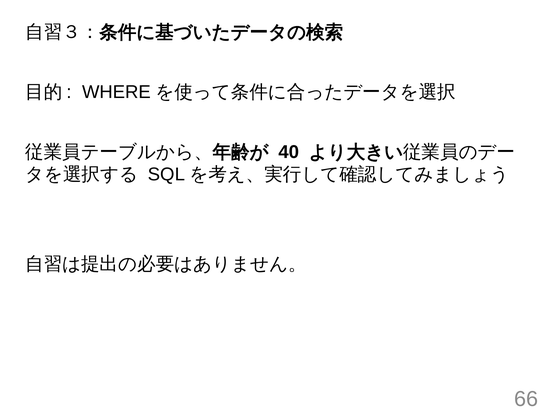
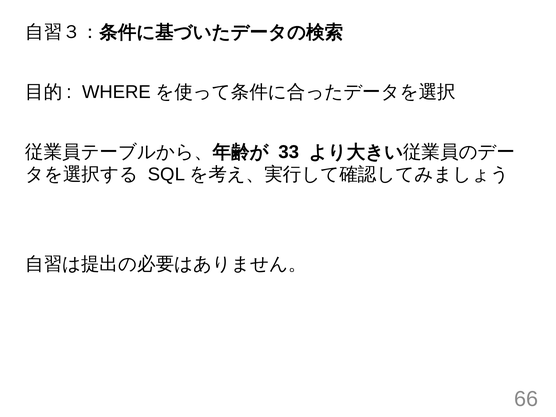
40: 40 -> 33 (289, 152)
